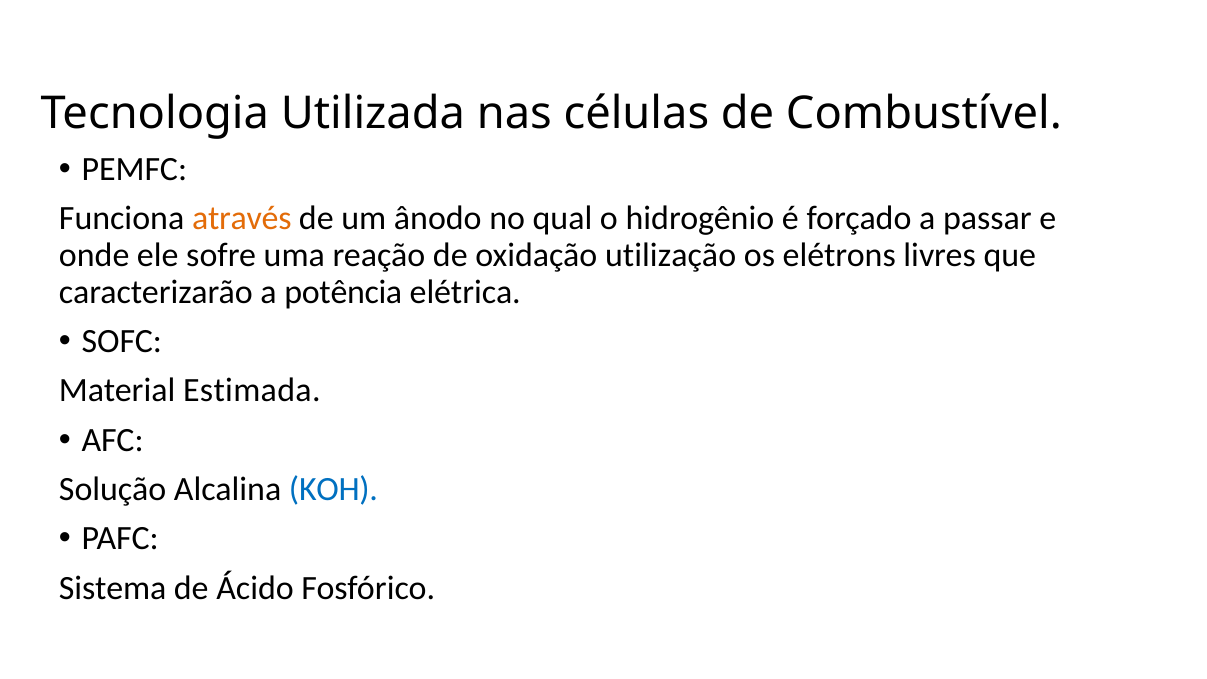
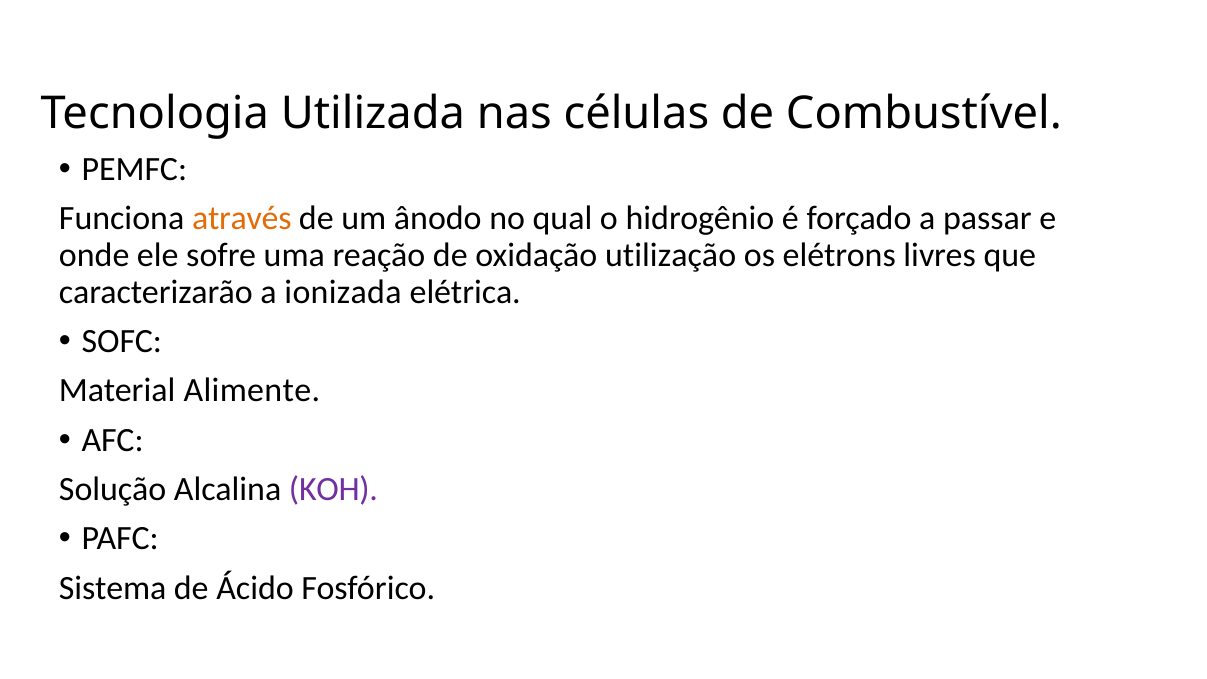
potência: potência -> ionizada (343, 292)
Estimada: Estimada -> Alimente (252, 391)
KOH colour: blue -> purple (334, 489)
